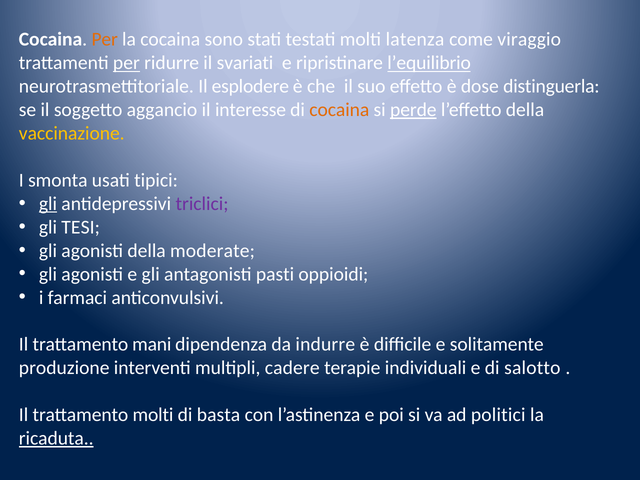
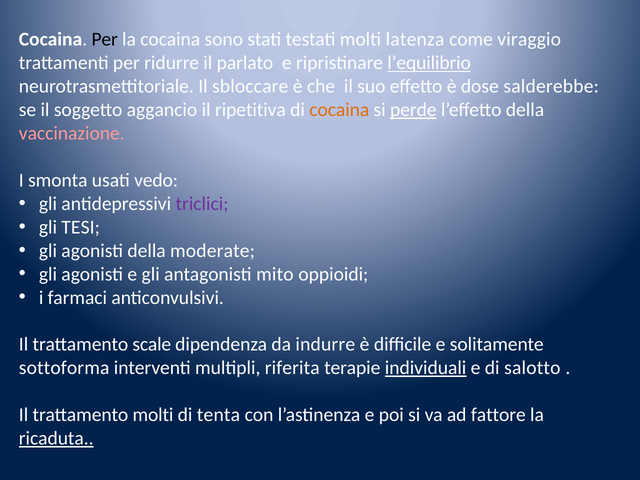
Per colour: orange -> black (105, 40)
per underline: present -> none (126, 63)
svariati: svariati -> parlato (245, 63)
esplodere: esplodere -> sbloccare (250, 86)
distinguerla: distinguerla -> salderebbe (551, 86)
interesse: interesse -> ripetitiva (250, 110)
vaccinazione colour: yellow -> pink (72, 133)
tipici: tipici -> vedo (156, 180)
gli underline: present -> none (48, 204)
pasti: pasti -> mito (275, 274)
mani: mani -> scale (152, 344)
produzione: produzione -> sottoforma (64, 368)
cadere: cadere -> riferita (292, 368)
individuali underline: none -> present (426, 368)
basta: basta -> tenta (218, 415)
politici: politici -> fattore (498, 415)
